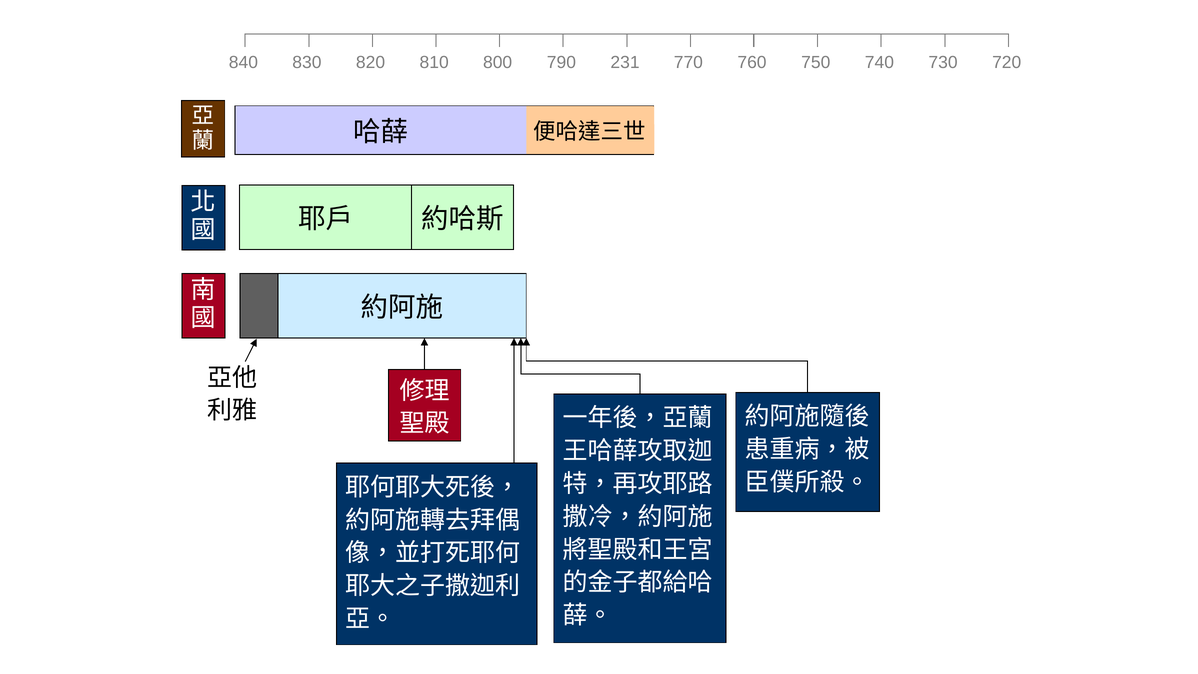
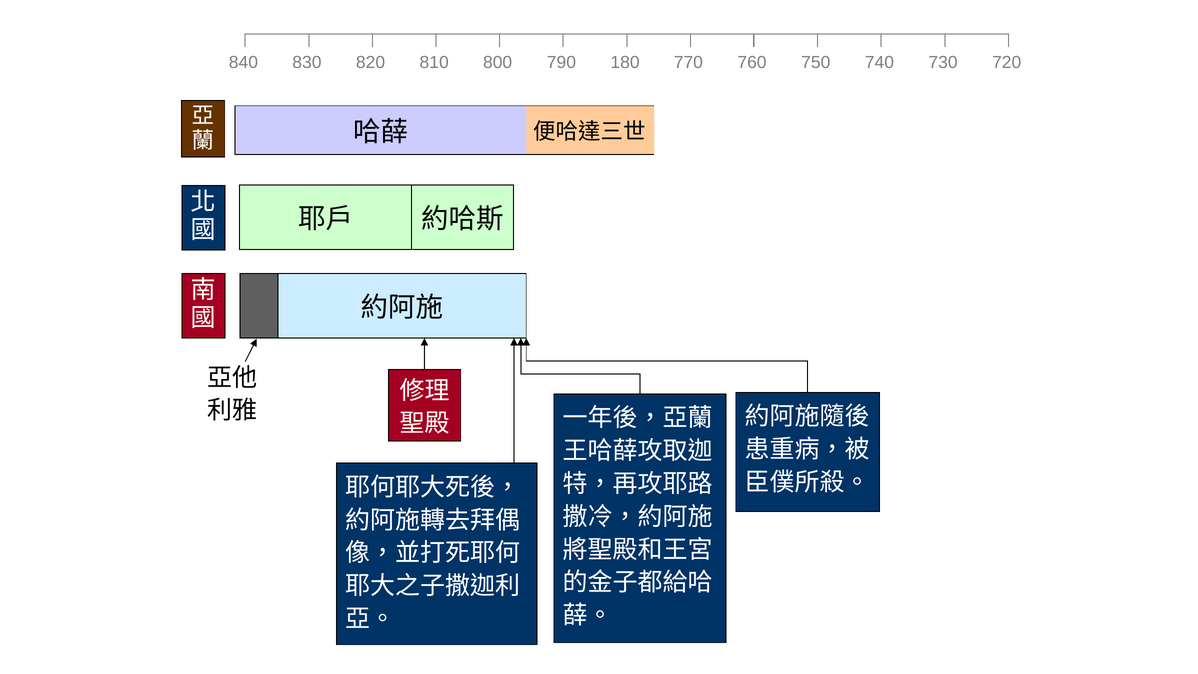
231: 231 -> 180 (625, 62)
